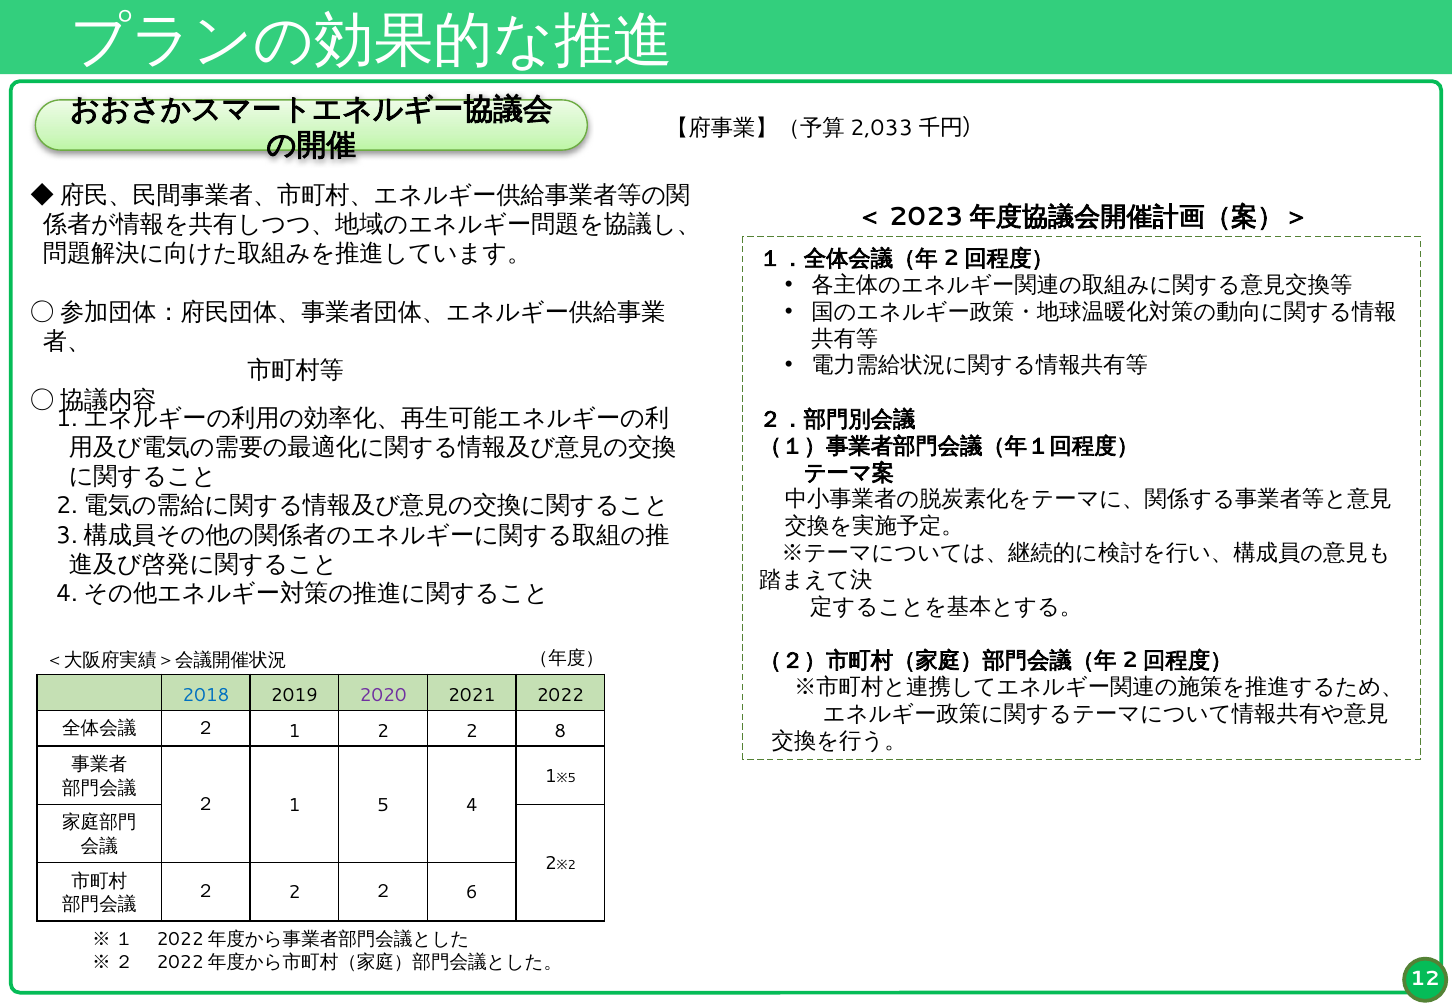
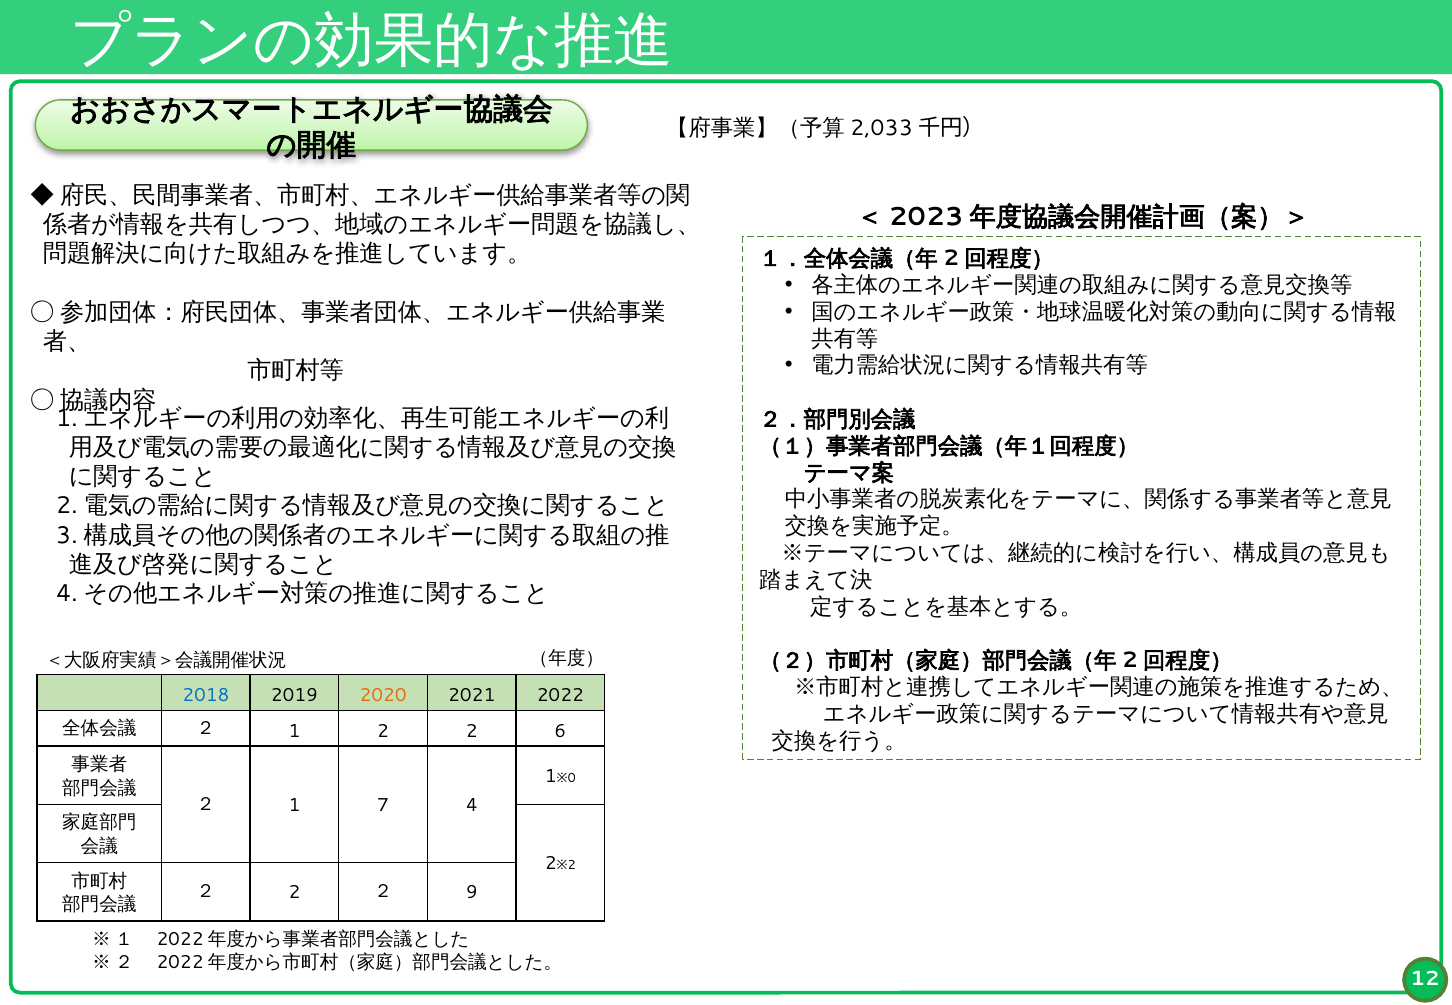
2020 colour: purple -> orange (383, 696)
8: 8 -> 6 (560, 731)
5: 5 -> 0 (572, 778)
２ 1 5: 5 -> 7 (383, 806)
6: 6 -> 9 (472, 893)
